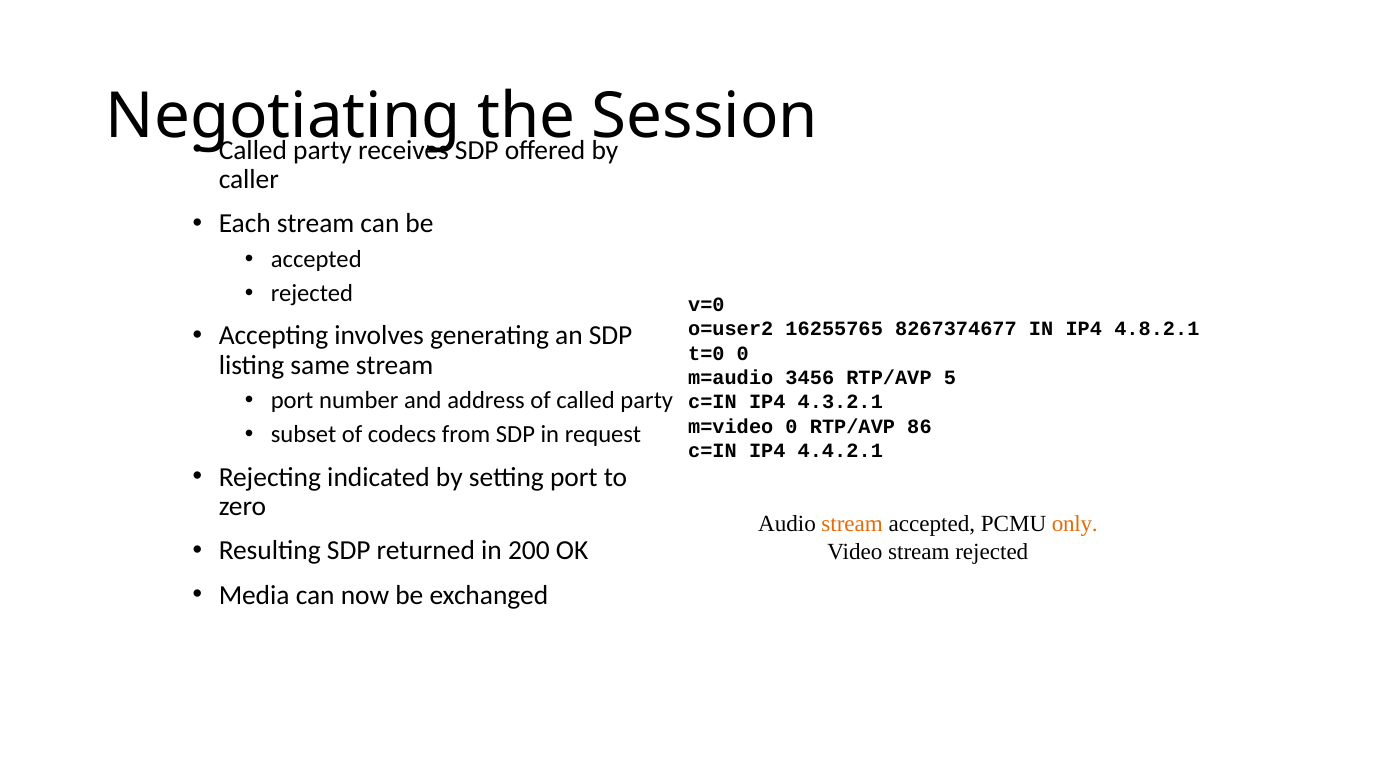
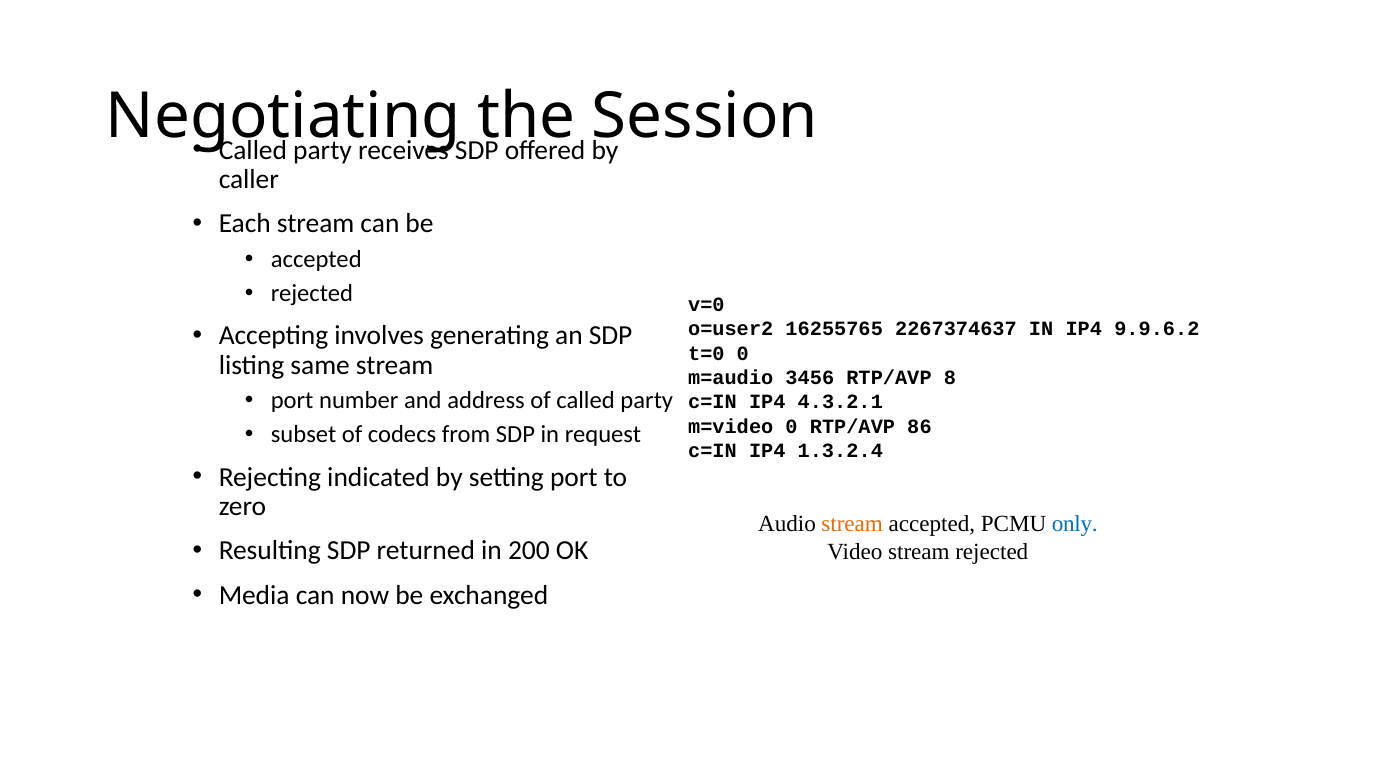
8267374677: 8267374677 -> 2267374637 (956, 329)
4.8.2.1: 4.8.2.1 -> 9.9.6.2 (1157, 329)
5: 5 -> 8 (950, 378)
4.4.2.1: 4.4.2.1 -> 1.3.2.4 (840, 451)
only colour: orange -> blue (1075, 524)
